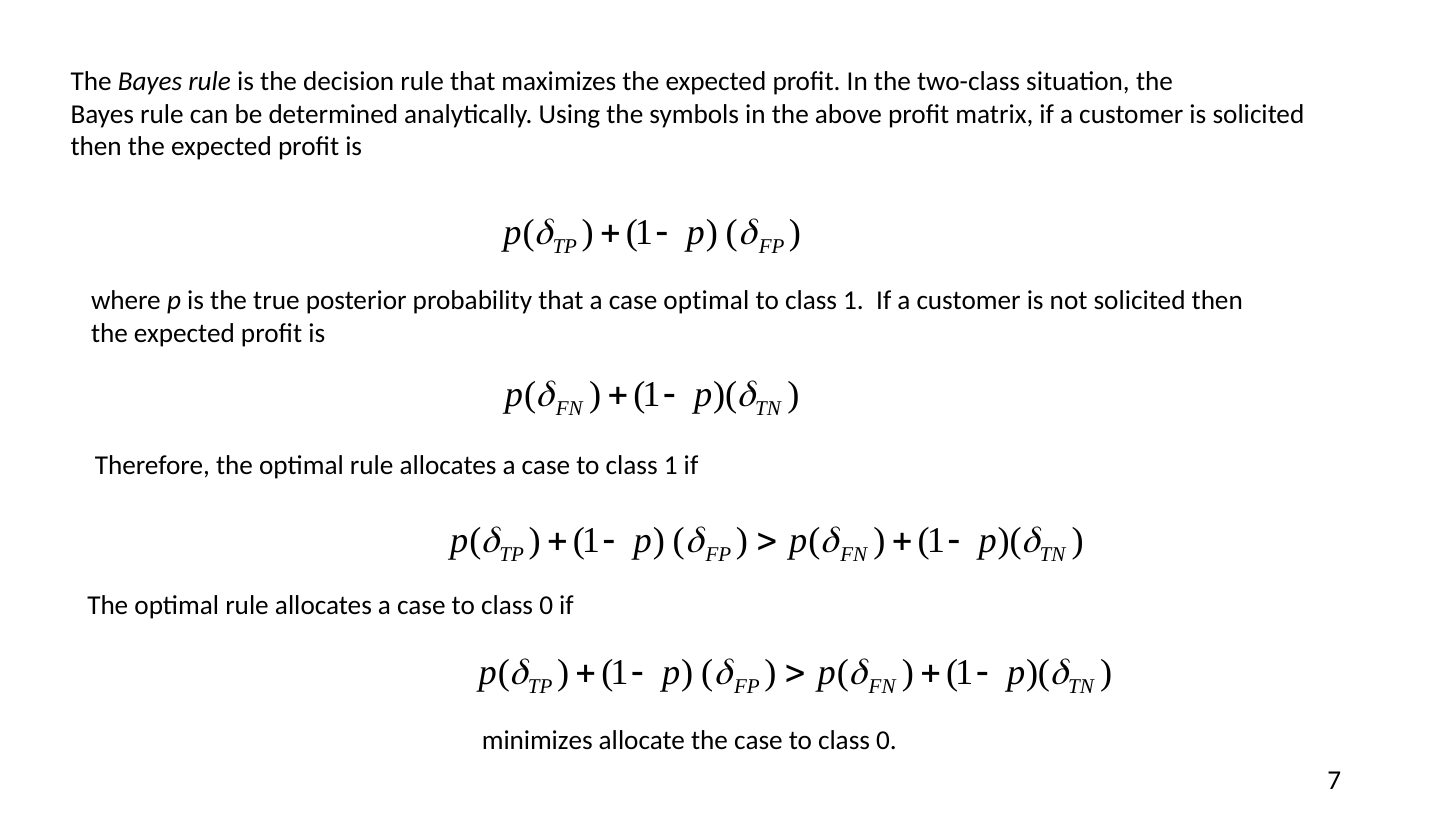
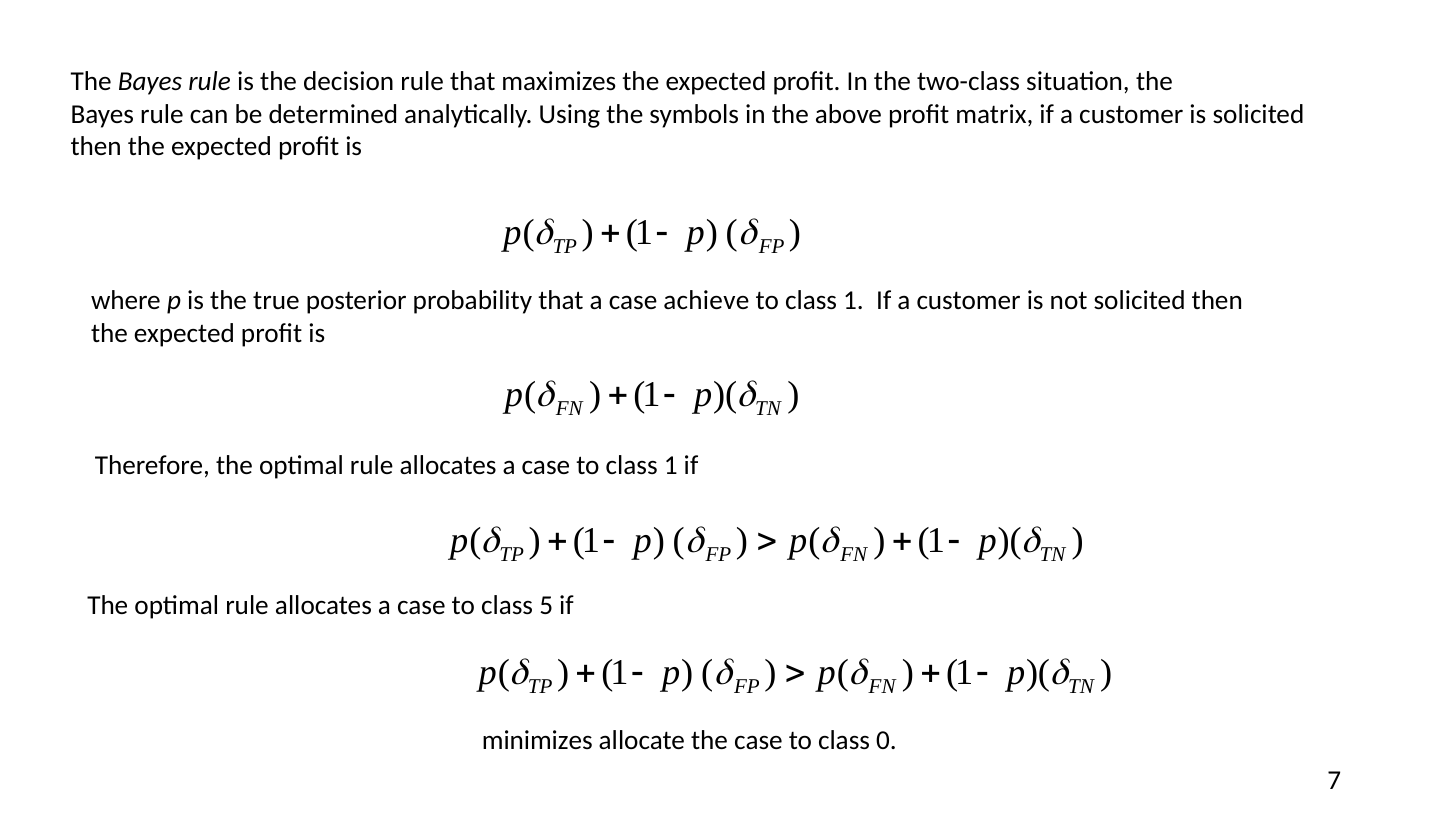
case optimal: optimal -> achieve (706, 301)
0: 0 -> 5 (546, 606)
